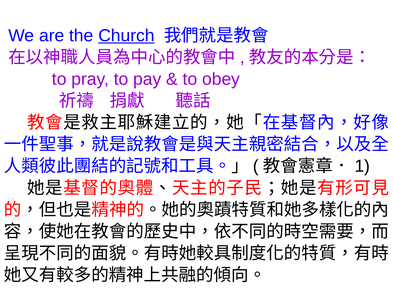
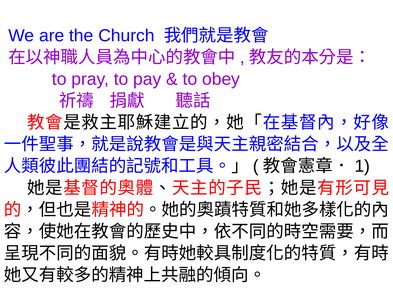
Church underline: present -> none (126, 36)
